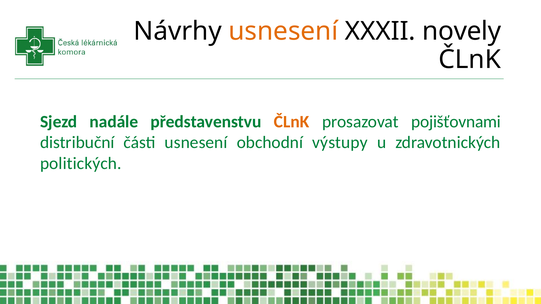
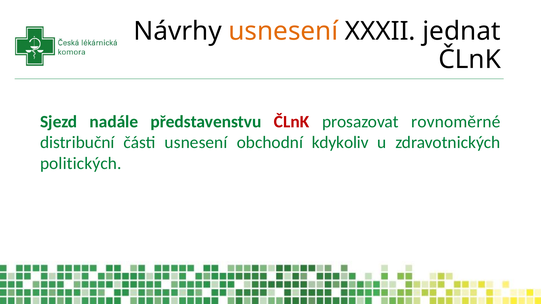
novely: novely -> jednat (462, 31)
ČLnK colour: orange -> red (292, 122)
pojišťovnami: pojišťovnami -> rovnoměrné (456, 122)
výstupy: výstupy -> kdykoliv (340, 143)
